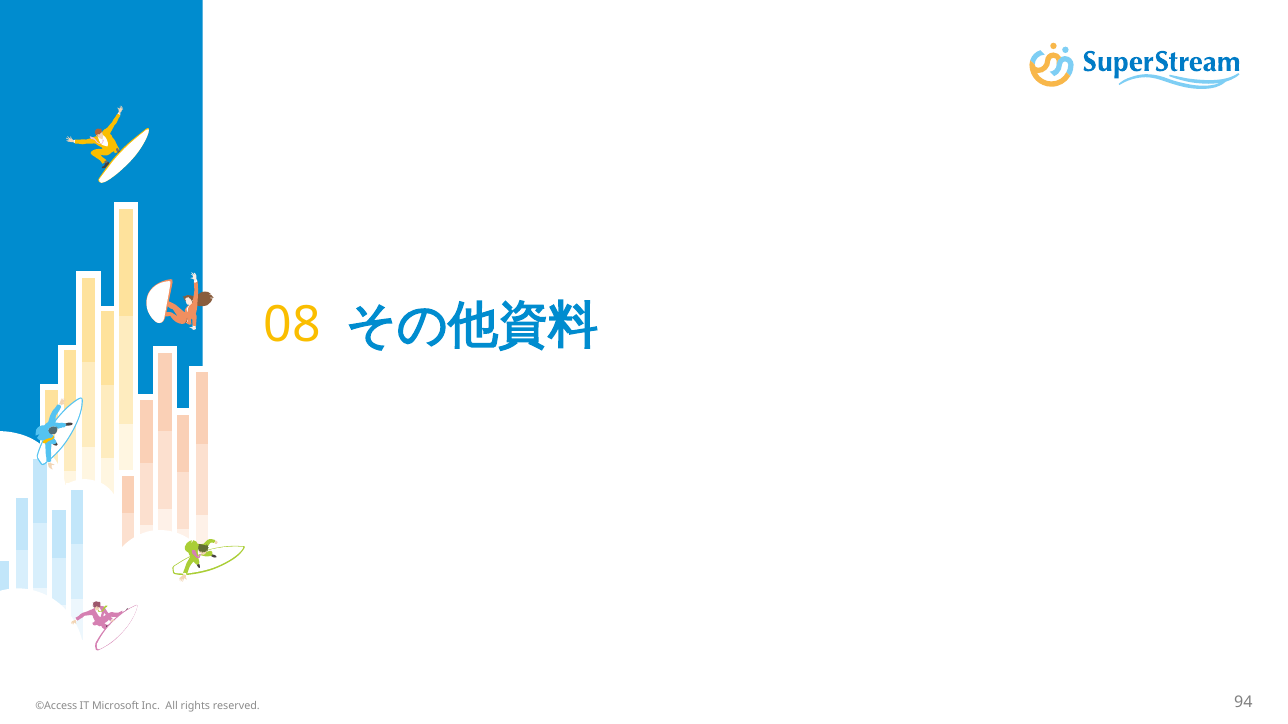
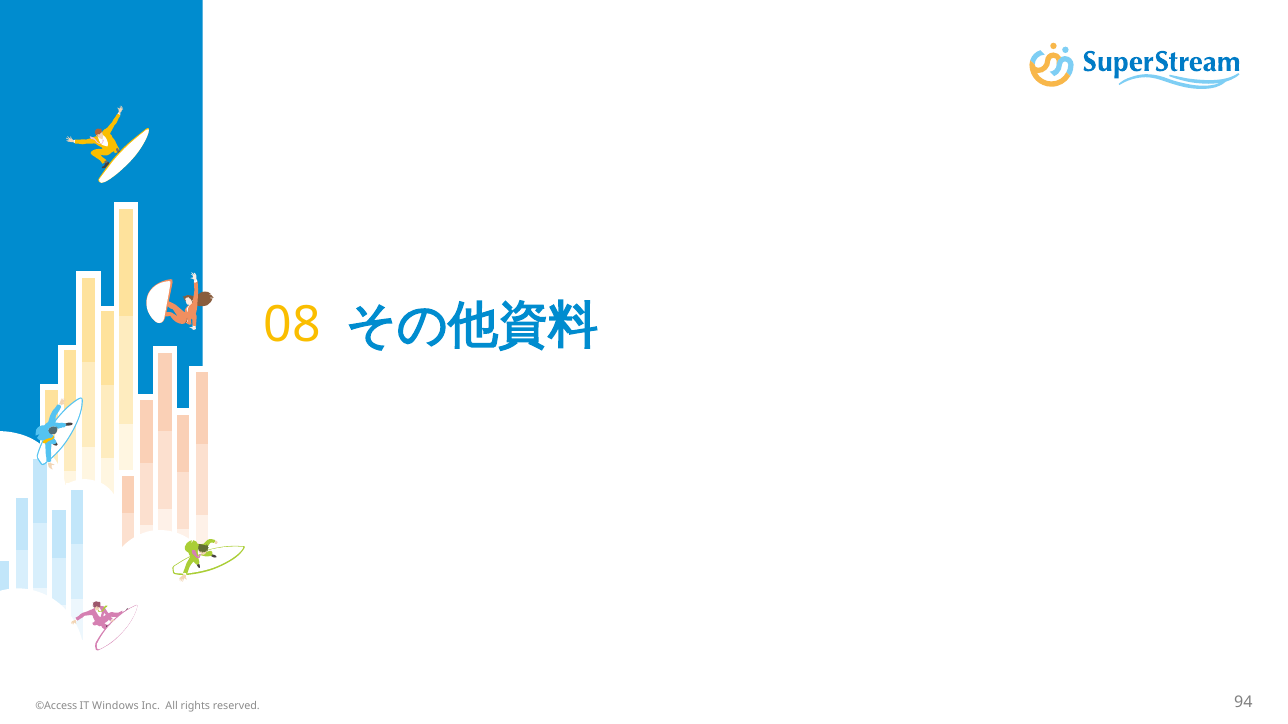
Microsoft: Microsoft -> Windows (115, 706)
